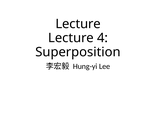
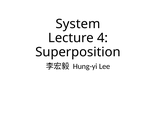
Lecture: Lecture -> System (78, 24)
